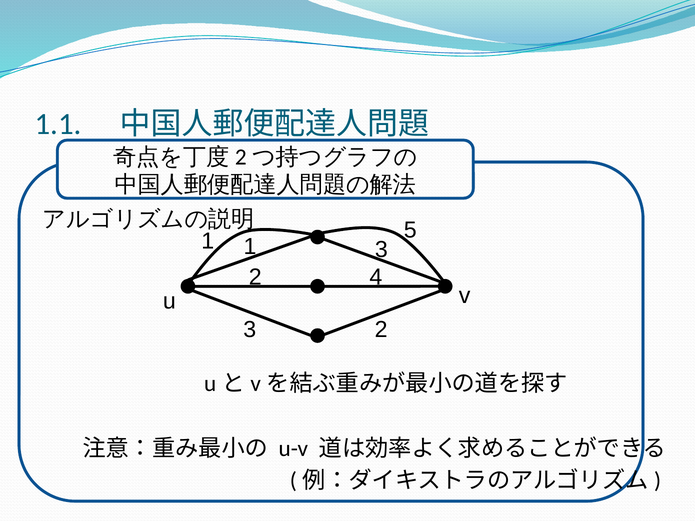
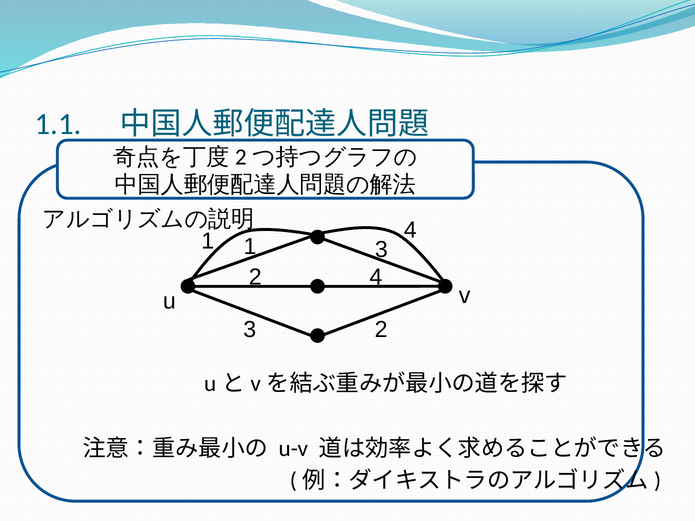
5: 5 -> 4 (410, 230)
